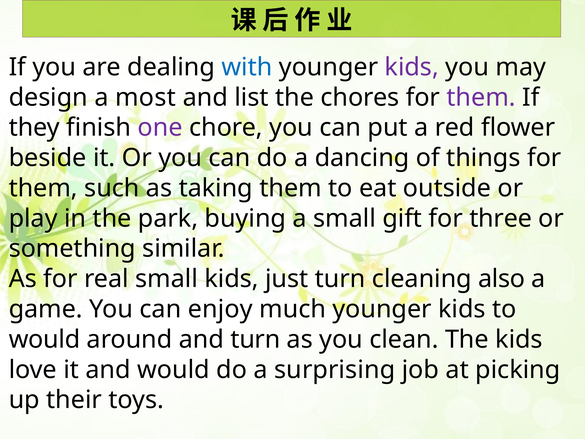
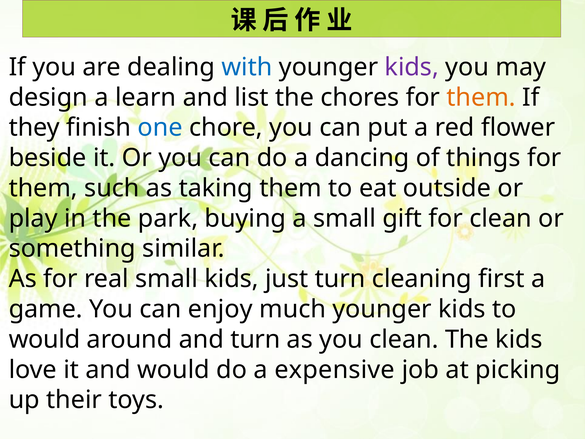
most: most -> learn (146, 97)
them colour: purple -> orange (481, 97)
one colour: purple -> blue (160, 128)
for three: three -> clean (501, 218)
also: also -> first (502, 279)
surprising: surprising -> expensive (335, 369)
